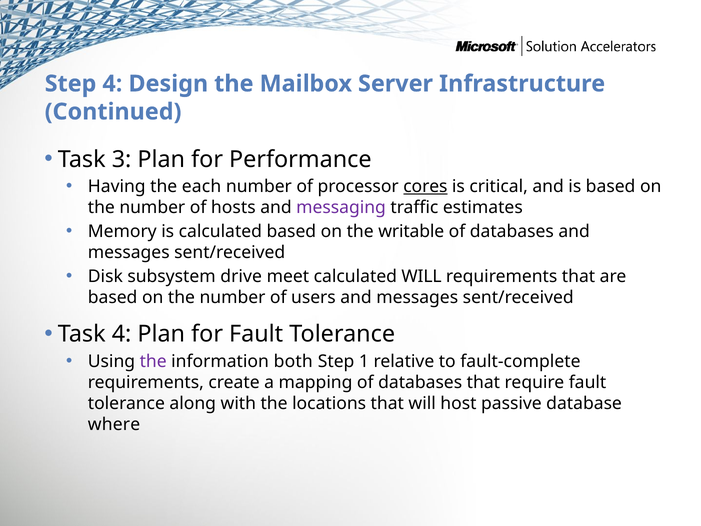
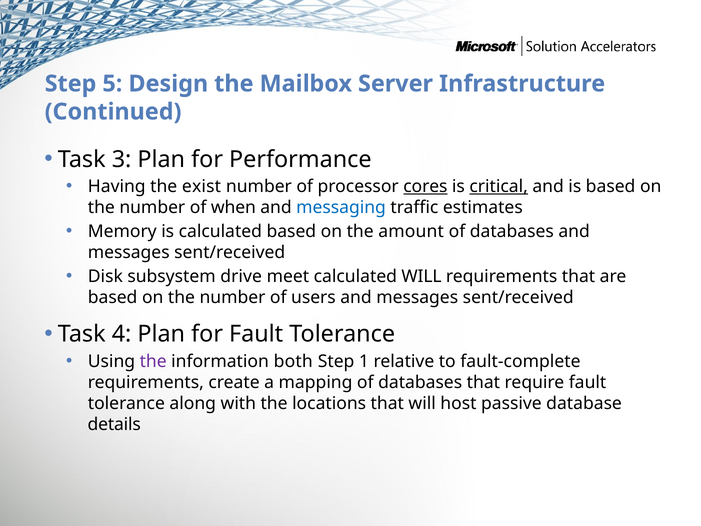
Step 4: 4 -> 5 (112, 84)
each: each -> exist (202, 186)
critical underline: none -> present (499, 186)
hosts: hosts -> when (233, 207)
messaging colour: purple -> blue (341, 207)
writable: writable -> amount (411, 231)
where: where -> details (114, 424)
